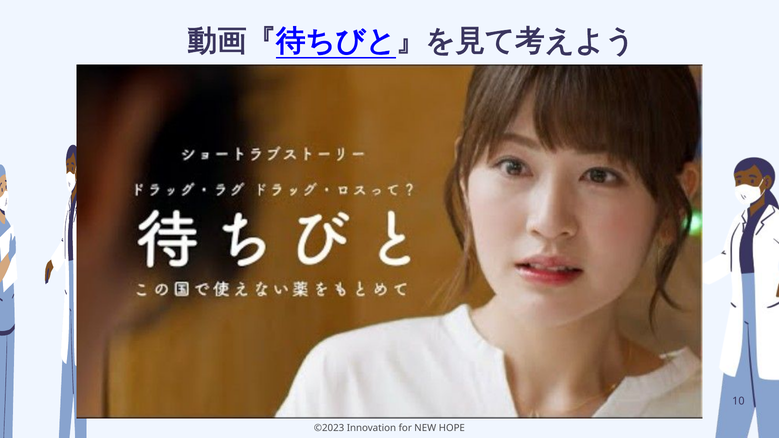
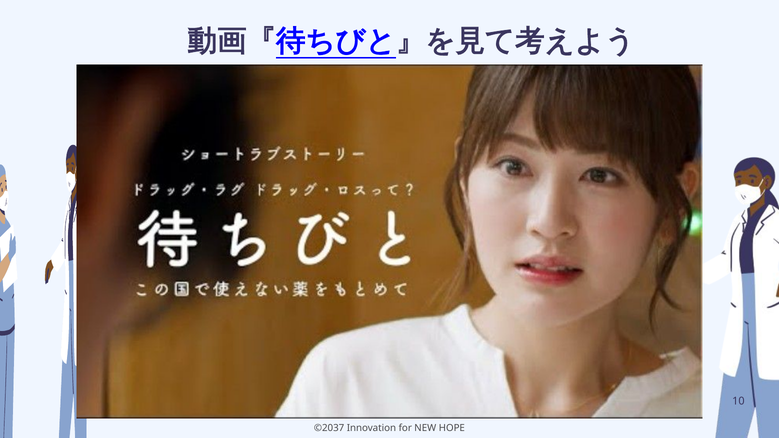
©2023: ©2023 -> ©2037 (329, 428)
